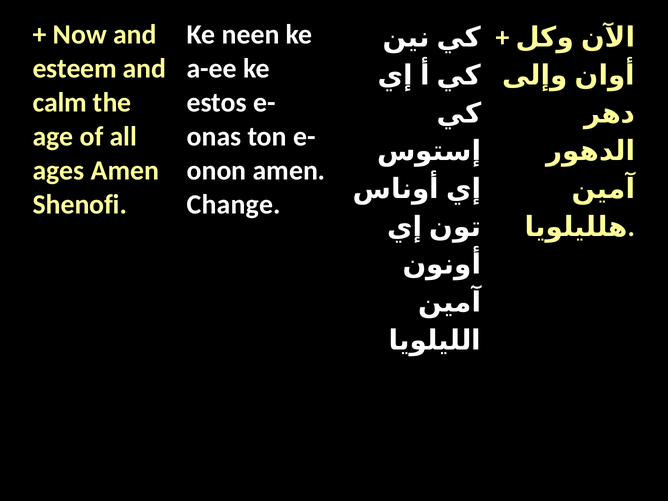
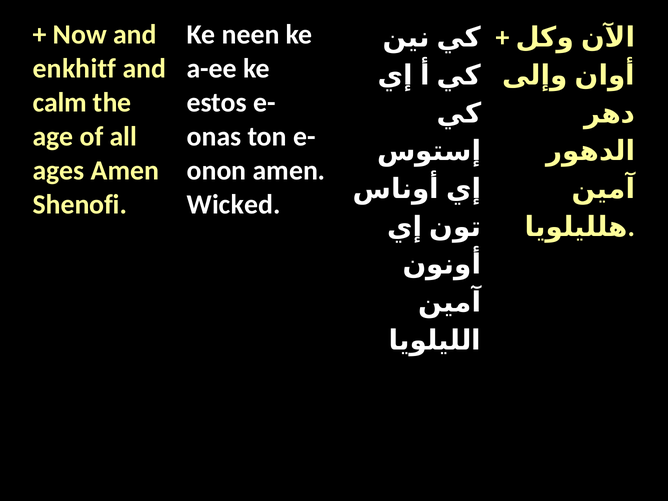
esteem: esteem -> enkhitf (74, 68)
Change: Change -> Wicked (234, 204)
